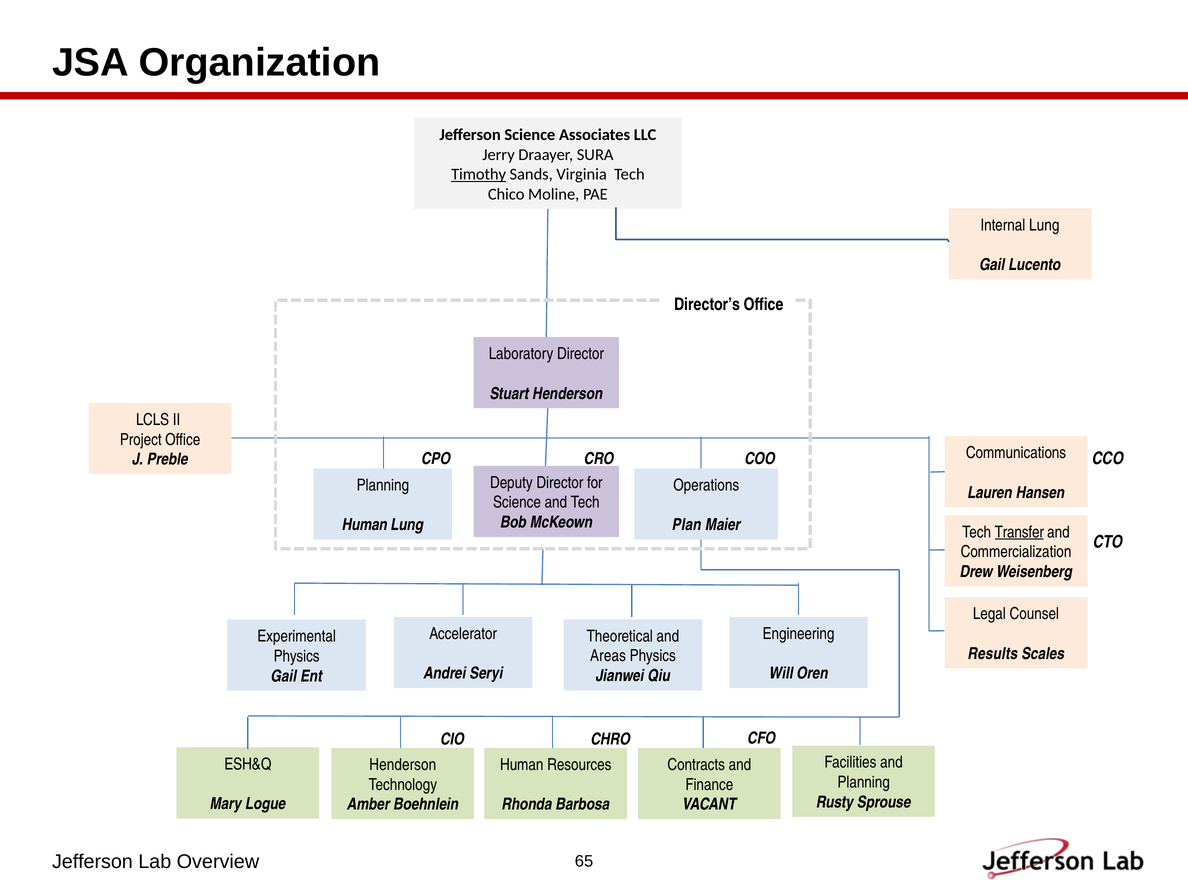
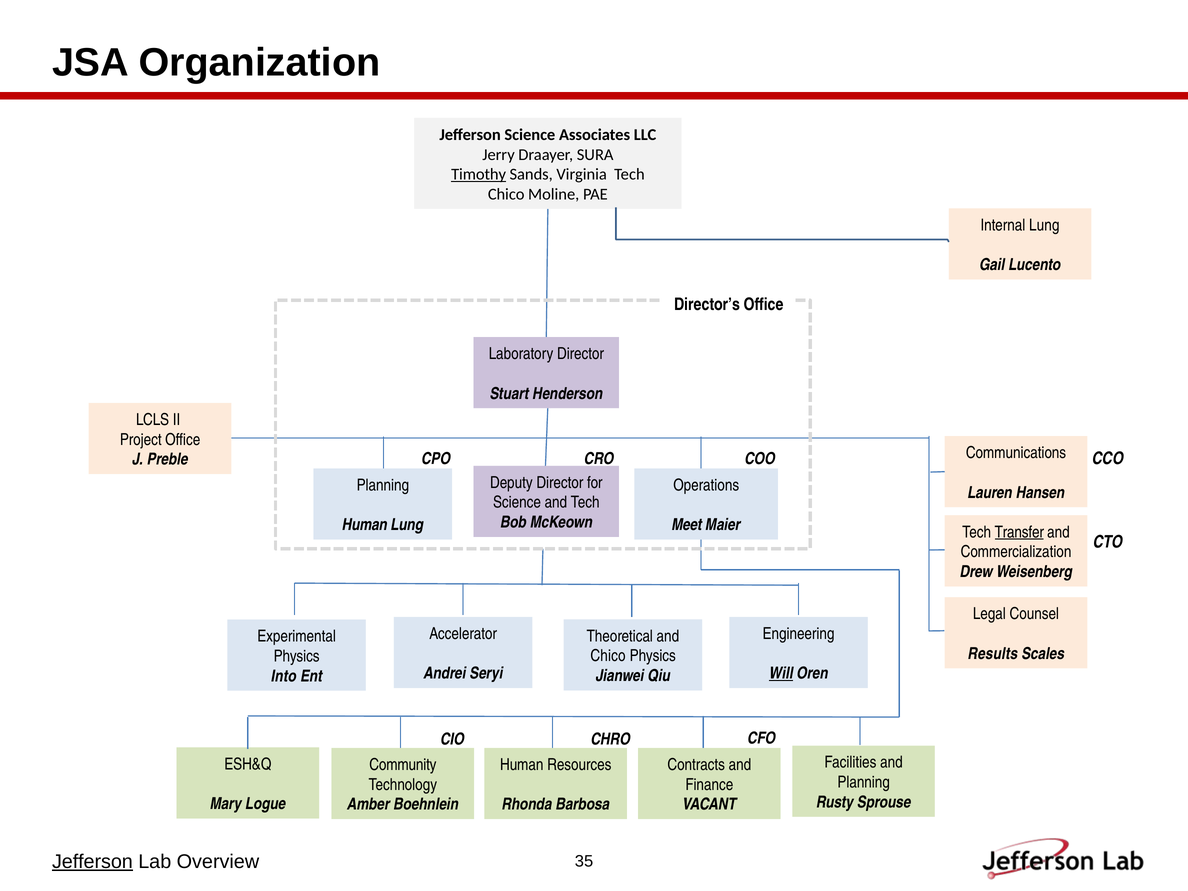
Plan: Plan -> Meet (687, 525)
Areas: Areas -> Chico (608, 656)
Will underline: none -> present (781, 673)
Gail: Gail -> Into (284, 676)
Henderson: Henderson -> Community (403, 765)
Jefferson underline: none -> present (92, 862)
65: 65 -> 35 (584, 861)
